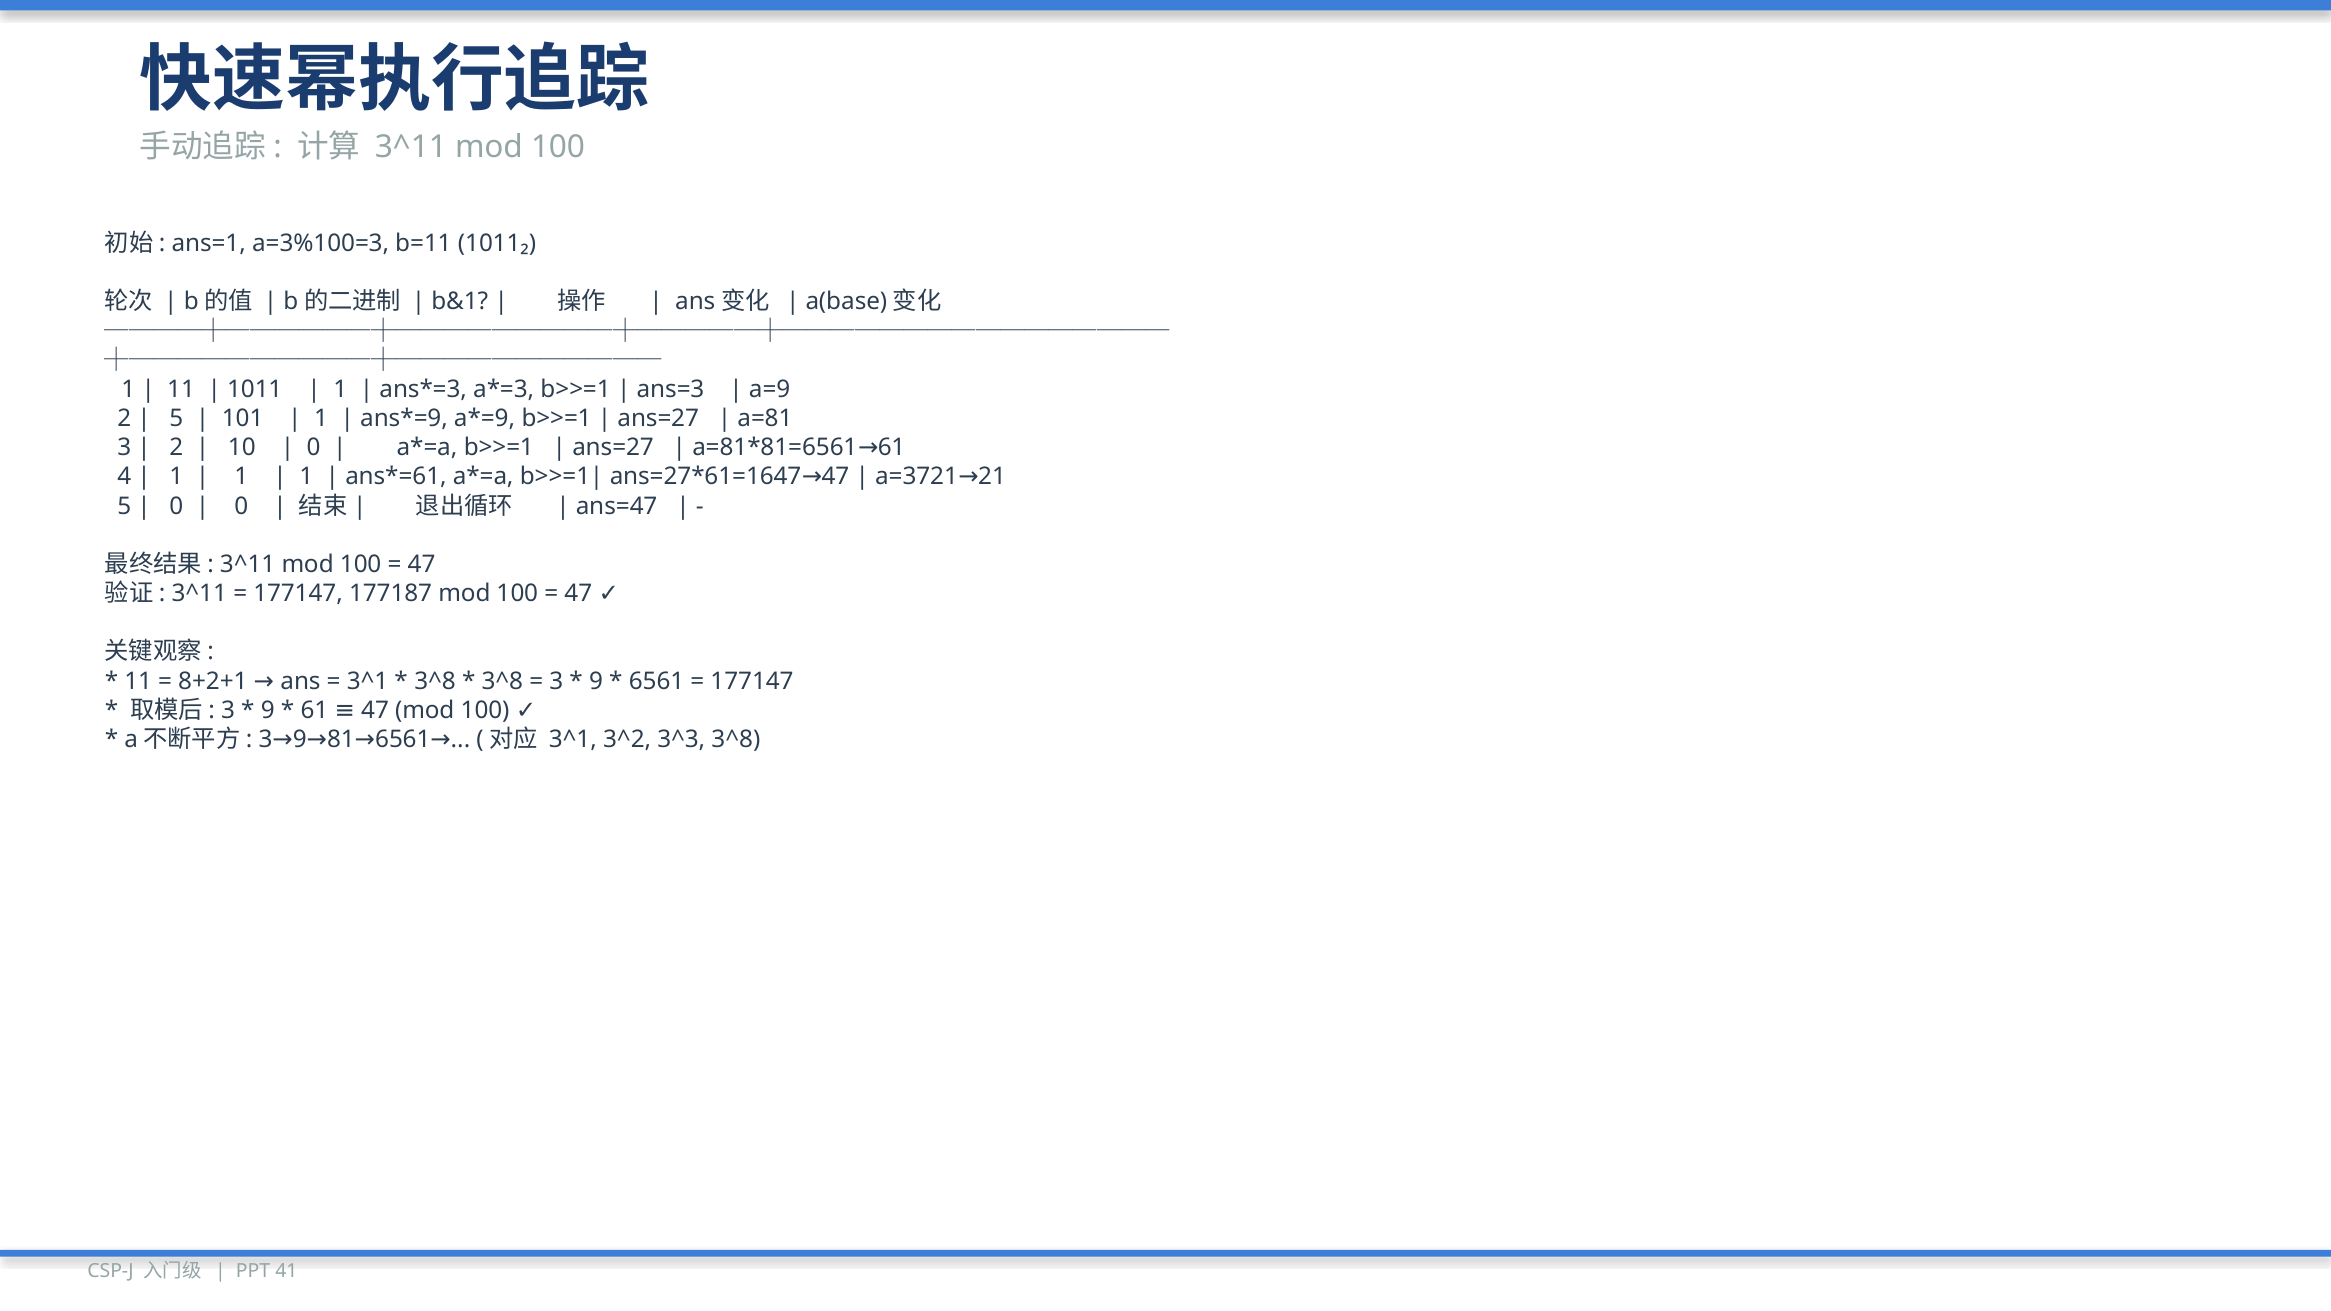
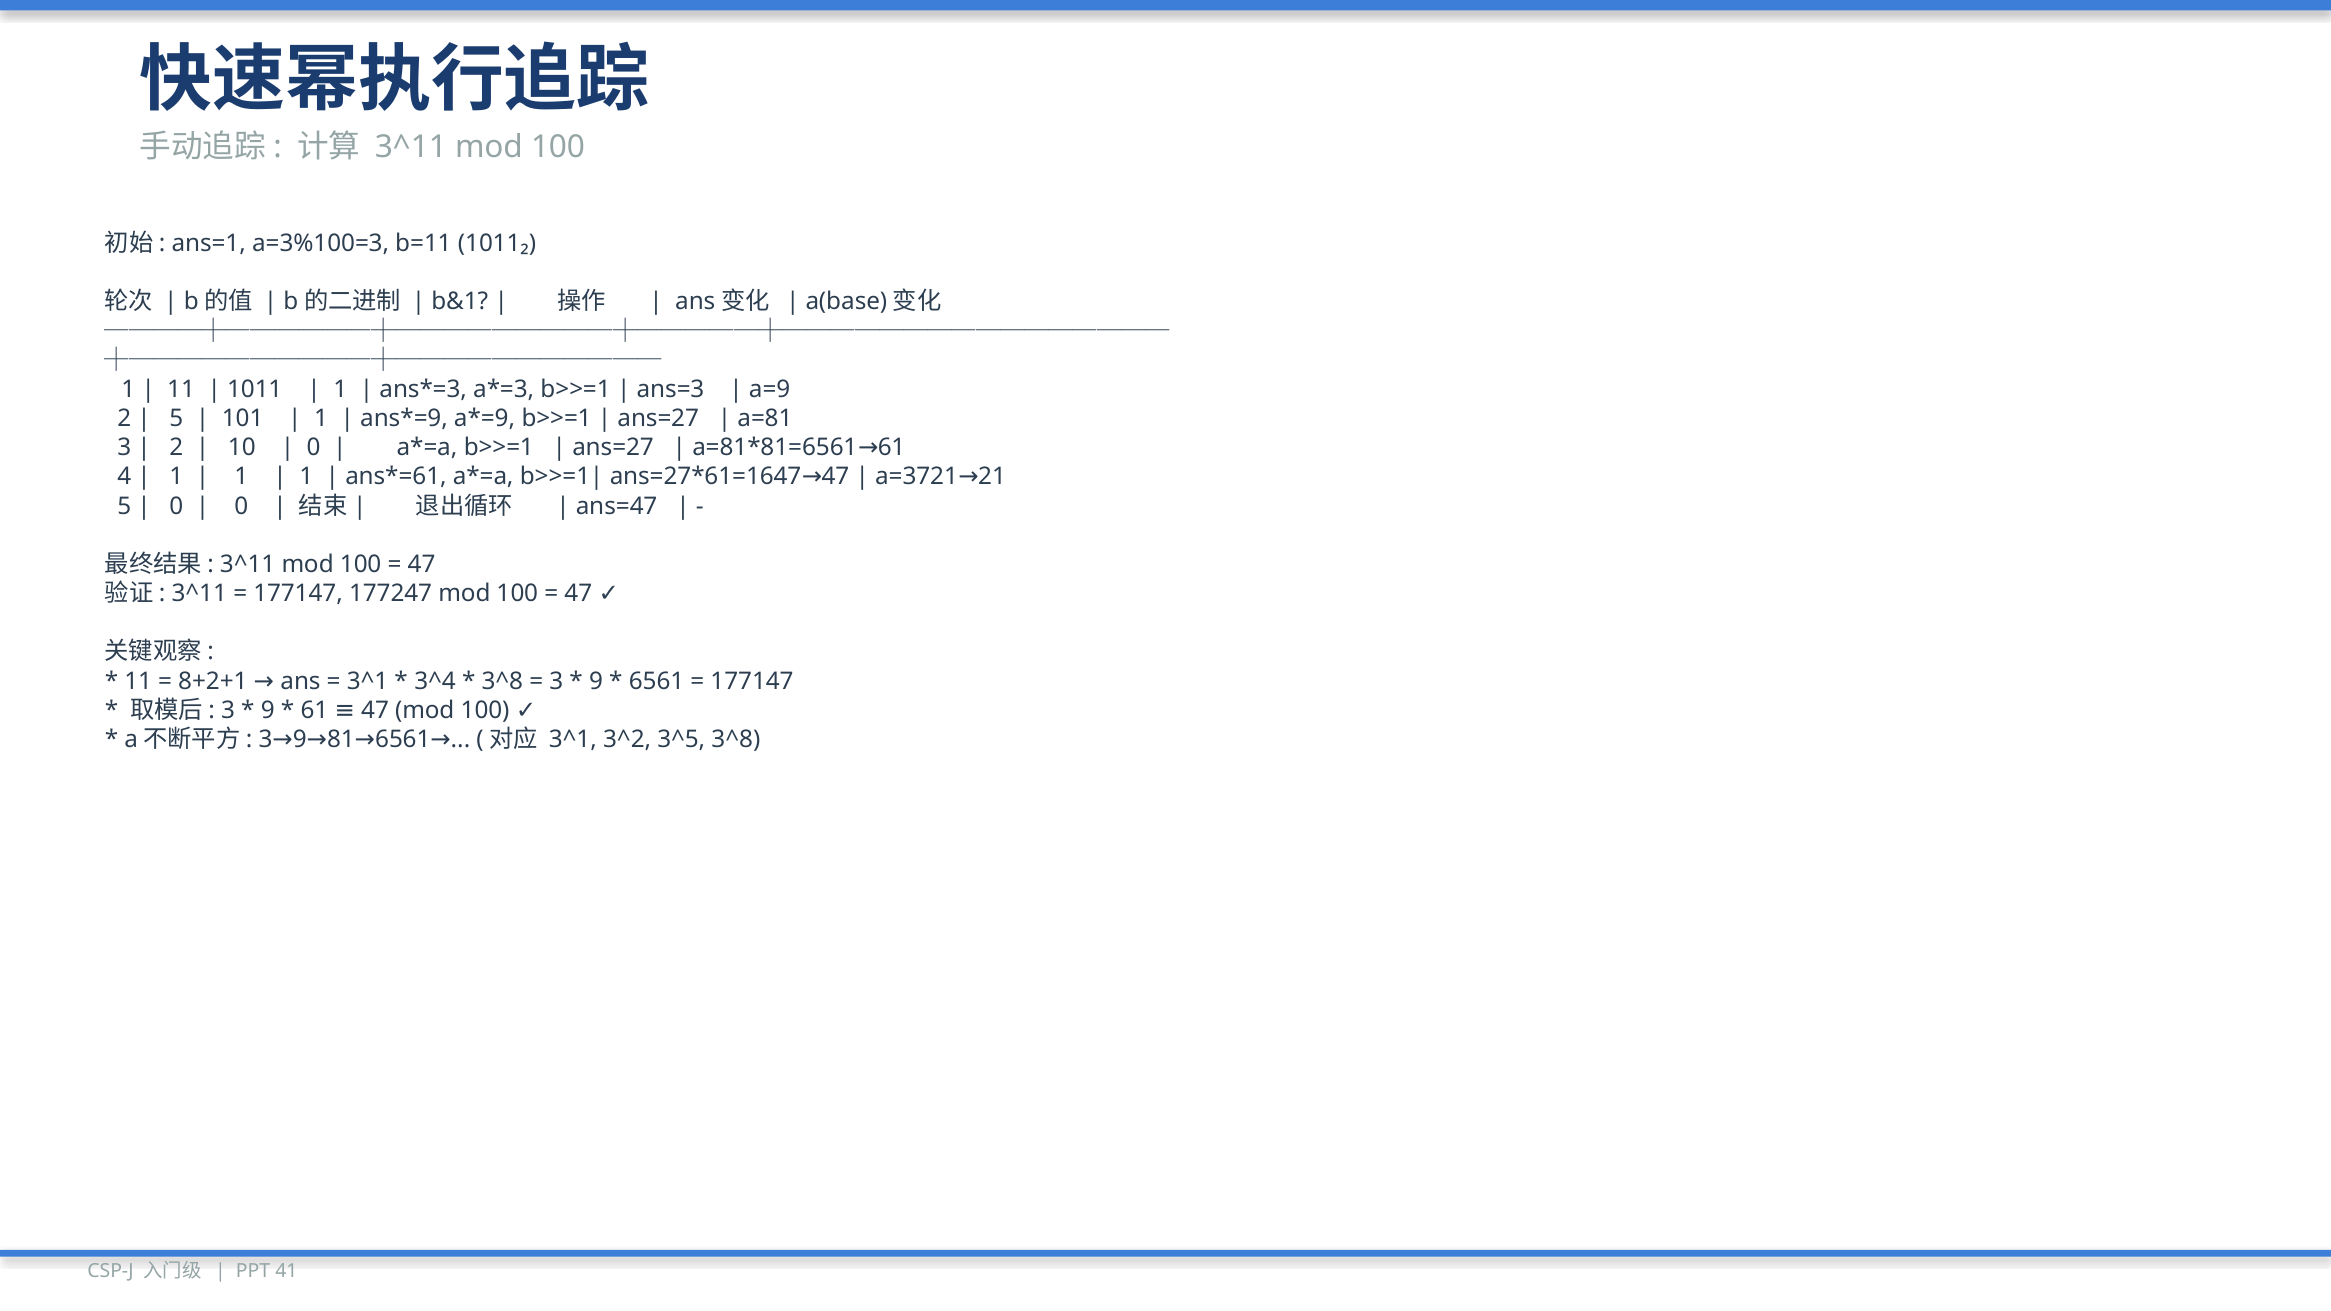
177187: 177187 -> 177247 (391, 594)
3^8: 3^8 -> 3^4 (435, 681)
3^3: 3^3 -> 3^5 (681, 740)
